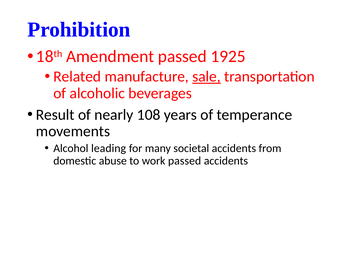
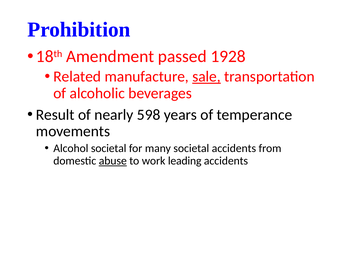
1925: 1925 -> 1928 (228, 57)
108: 108 -> 598 (149, 115)
Alcohol leading: leading -> societal (109, 149)
abuse underline: none -> present (113, 161)
work passed: passed -> leading (185, 161)
